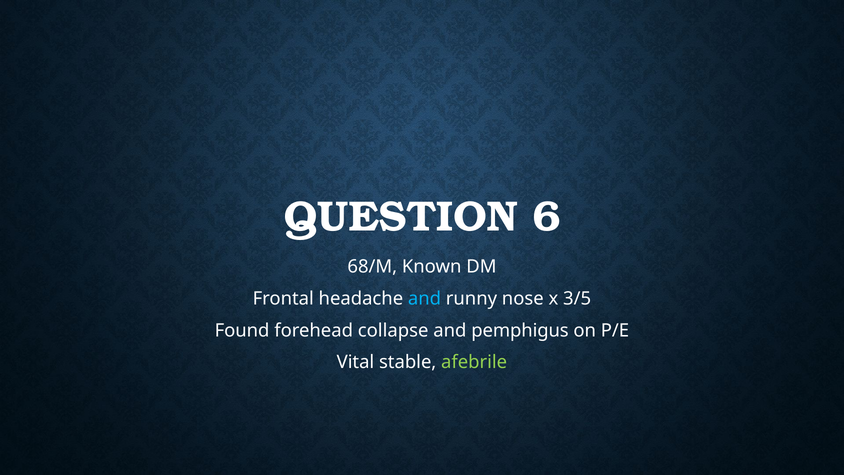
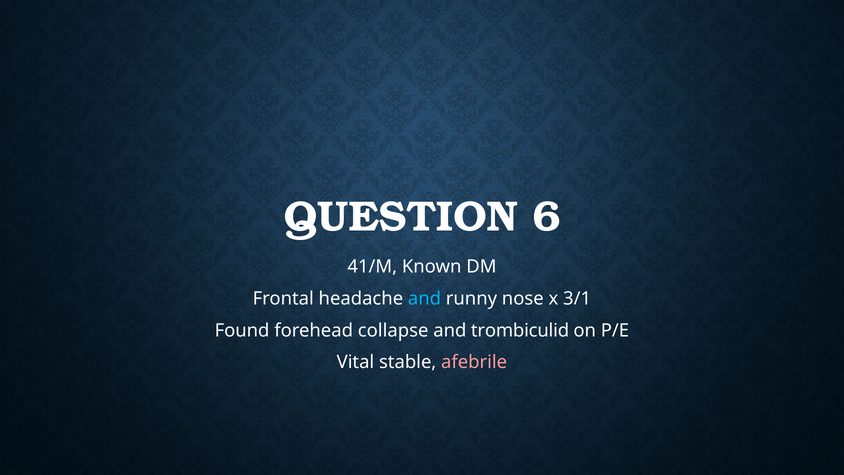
68/M: 68/M -> 41/M (372, 267)
3/5: 3/5 -> 3/1 (577, 298)
pemphigus: pemphigus -> trombiculid (520, 330)
afebrile colour: light green -> pink (474, 362)
